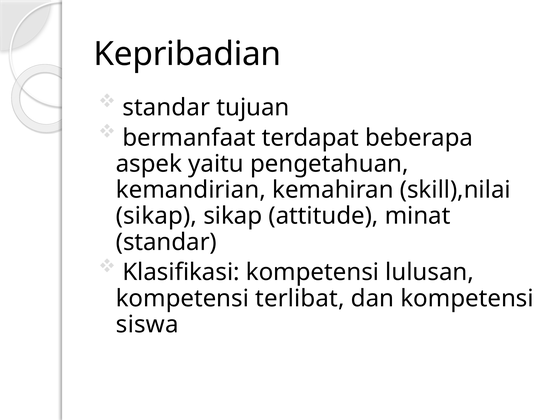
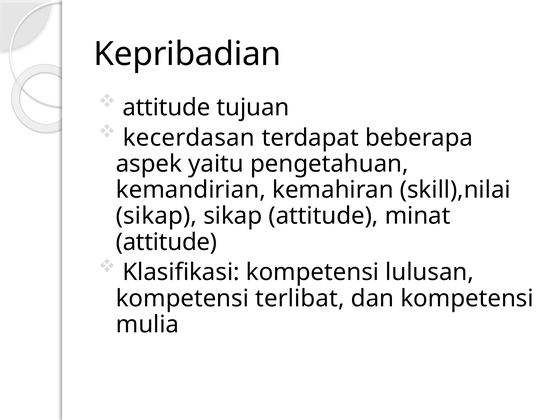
standar: standar -> attitude (166, 108)
bermanfaat: bermanfaat -> kecerdasan (189, 138)
standar: standar -> attitude (166, 242)
siswa: siswa -> mulia (147, 324)
